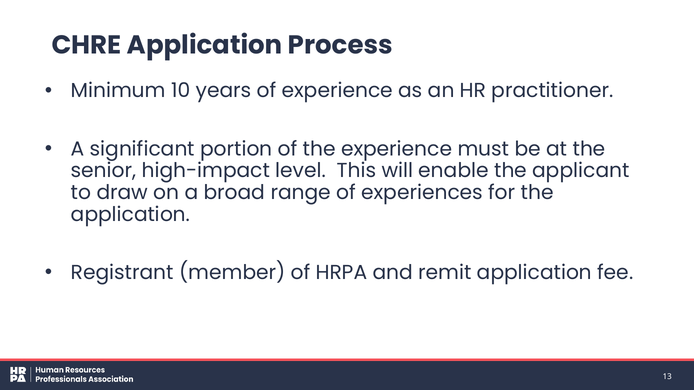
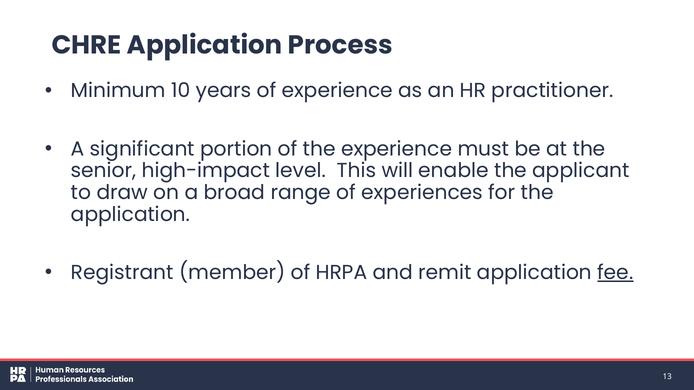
fee underline: none -> present (615, 273)
